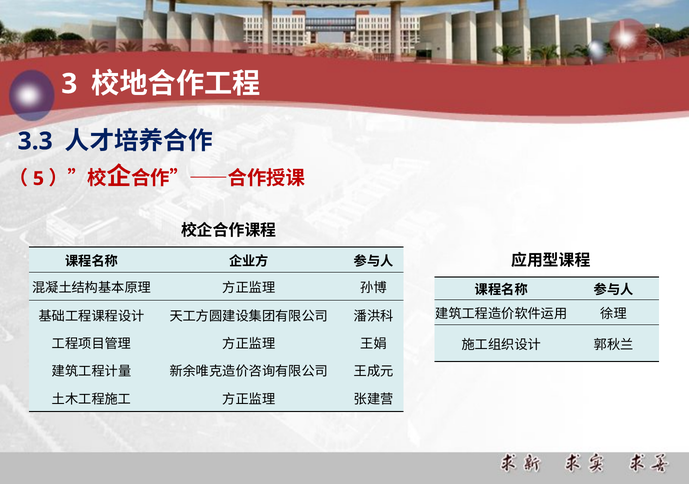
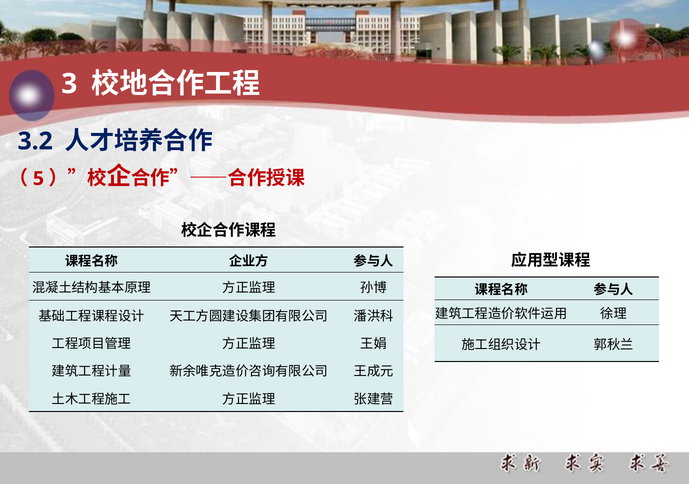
3.3: 3.3 -> 3.2 (35, 141)
